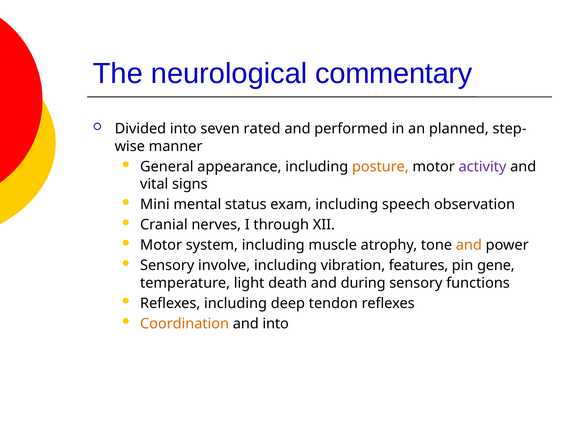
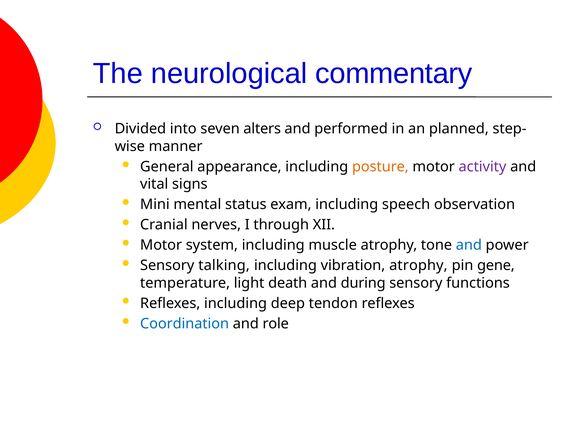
rated: rated -> alters (262, 129)
and colour: orange -> blue (469, 245)
involve: involve -> talking (224, 265)
vibration features: features -> atrophy (418, 265)
Coordination colour: orange -> blue (185, 323)
and into: into -> role (276, 323)
